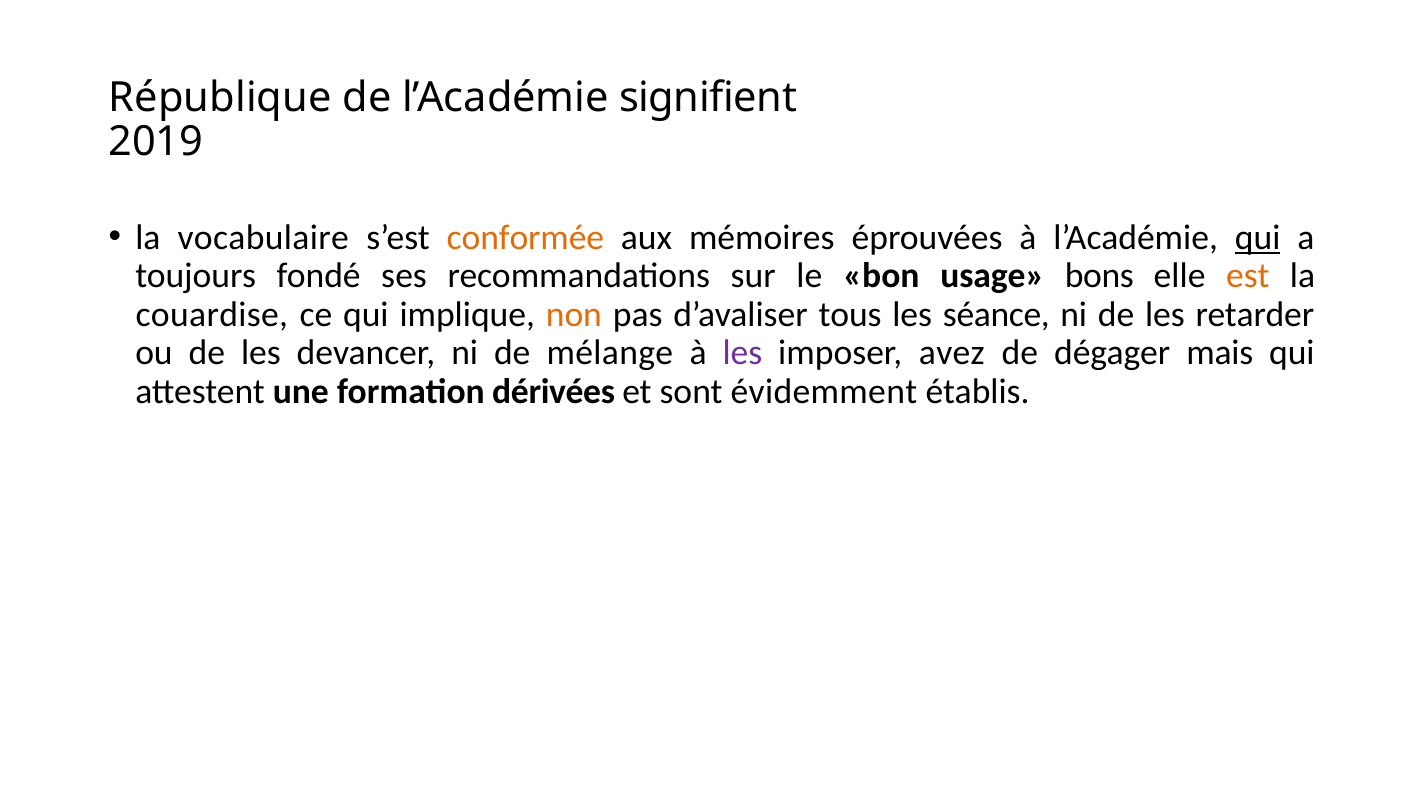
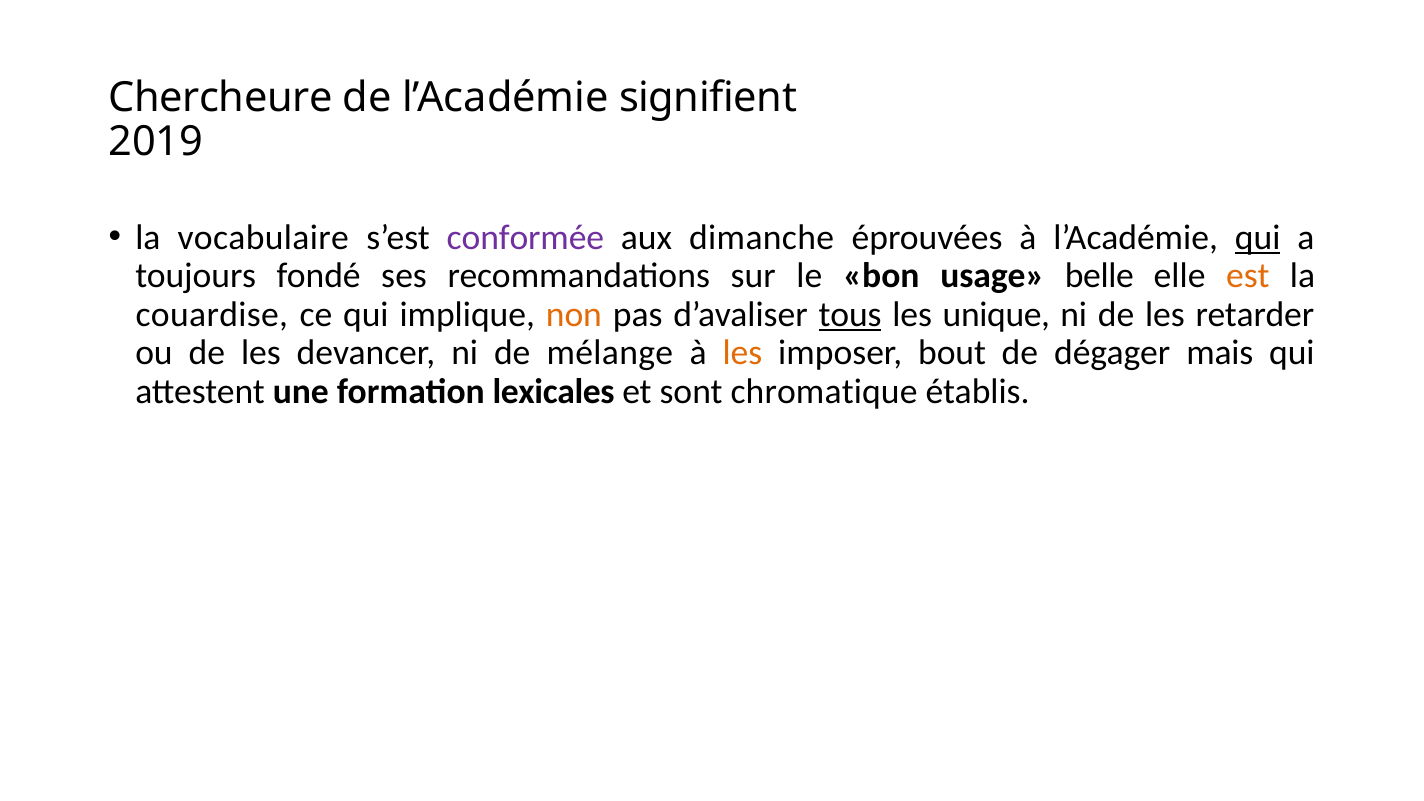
République: République -> Chercheure (220, 97)
conformée colour: orange -> purple (525, 238)
mémoires: mémoires -> dimanche (762, 238)
bons: bons -> belle (1099, 276)
tous underline: none -> present (850, 314)
séance: séance -> unique (996, 314)
les colour: purple -> orange (742, 353)
avez: avez -> bout (952, 353)
dérivées: dérivées -> lexicales (554, 391)
évidemment: évidemment -> chromatique (824, 391)
